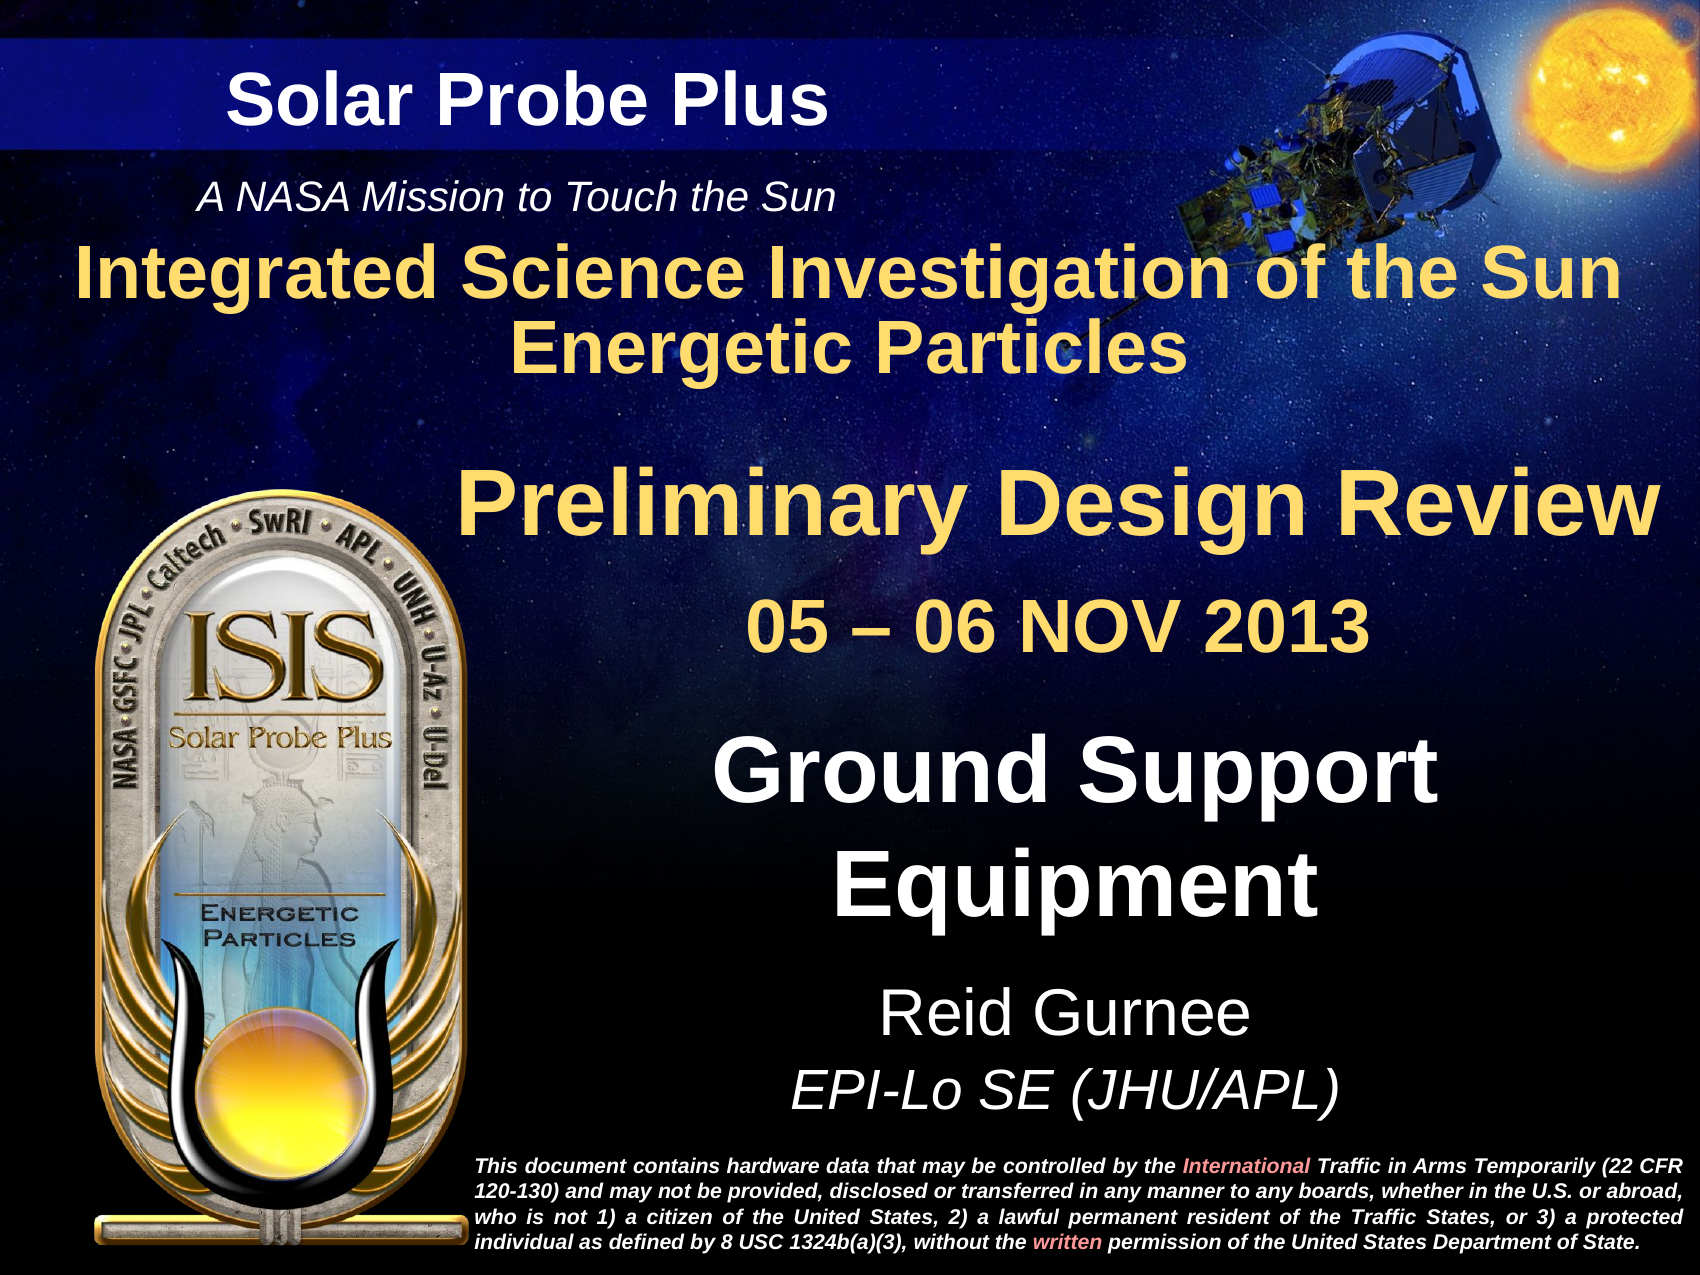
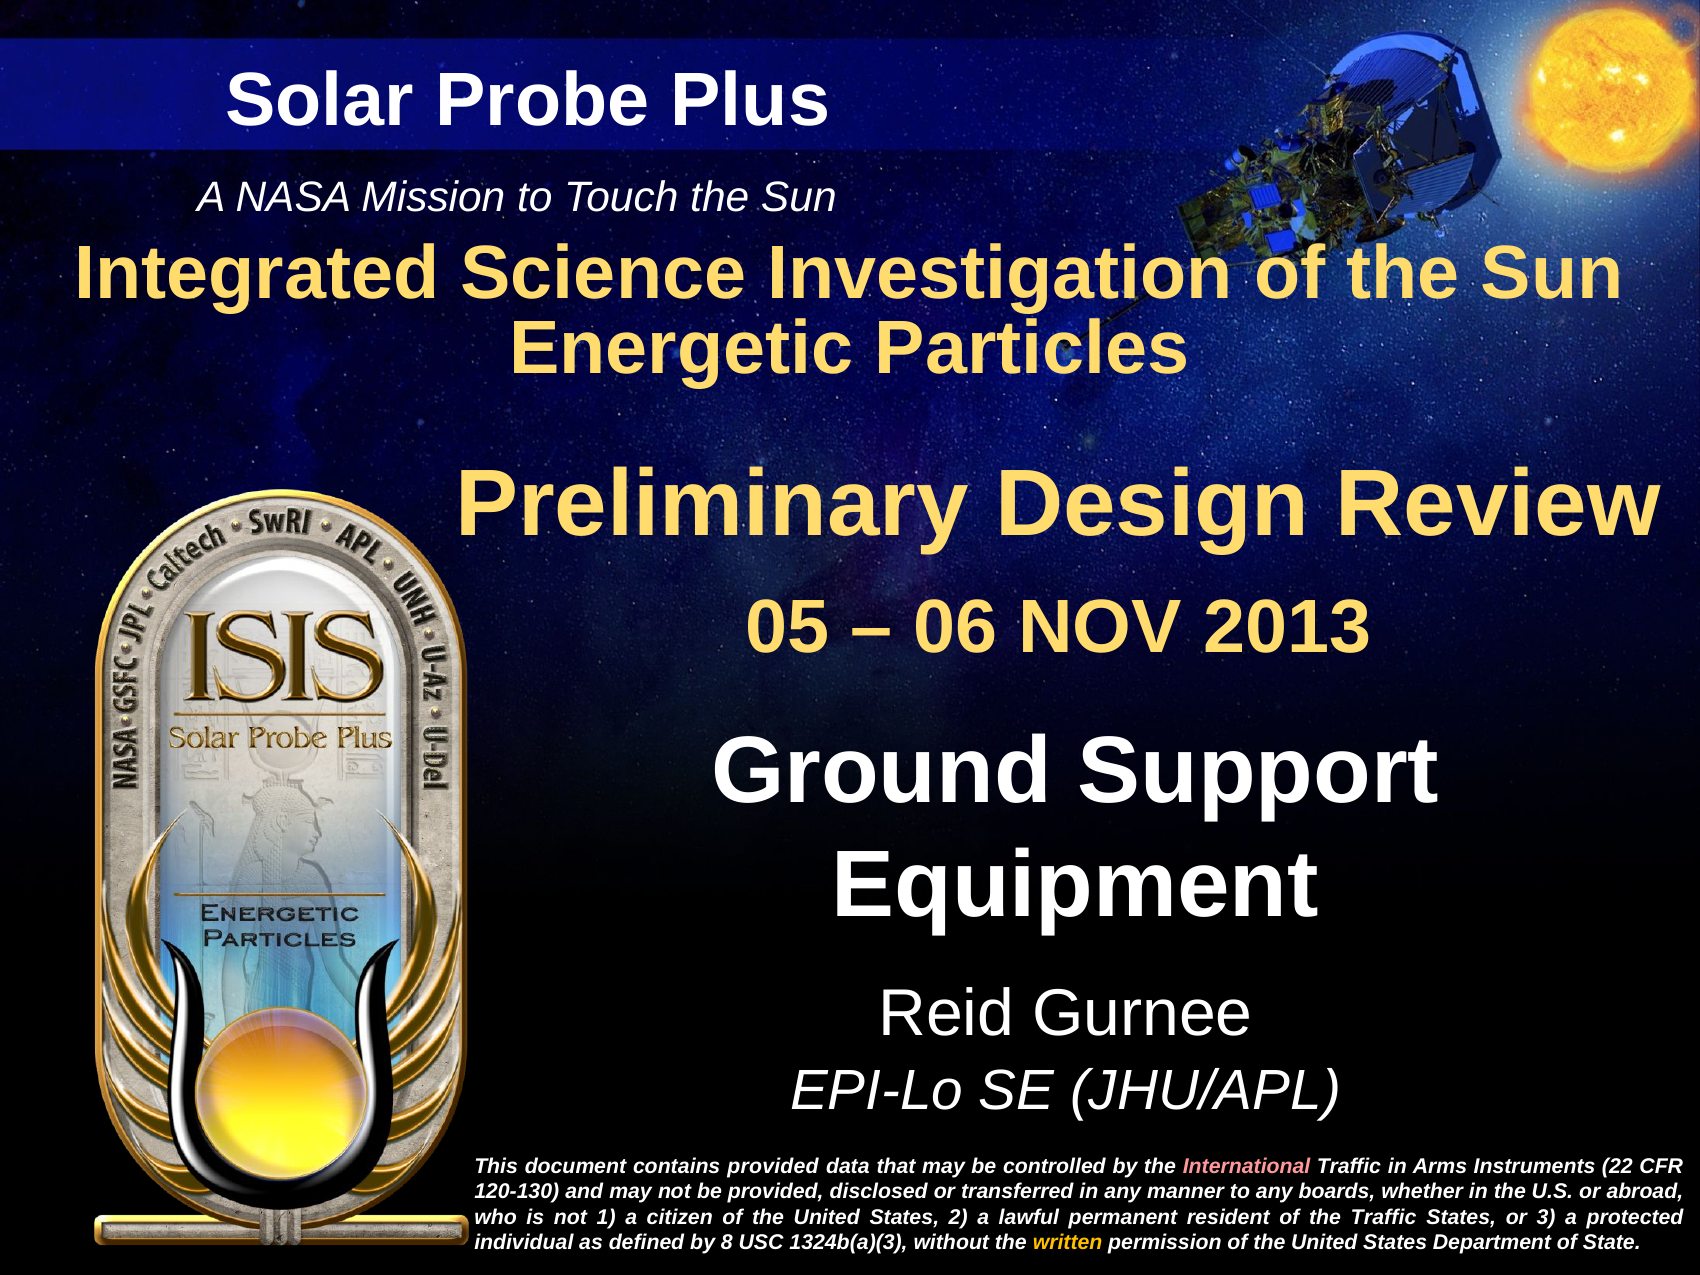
contains hardware: hardware -> provided (773, 1166)
Temporarily: Temporarily -> Instruments (1535, 1166)
written colour: pink -> yellow (1068, 1243)
